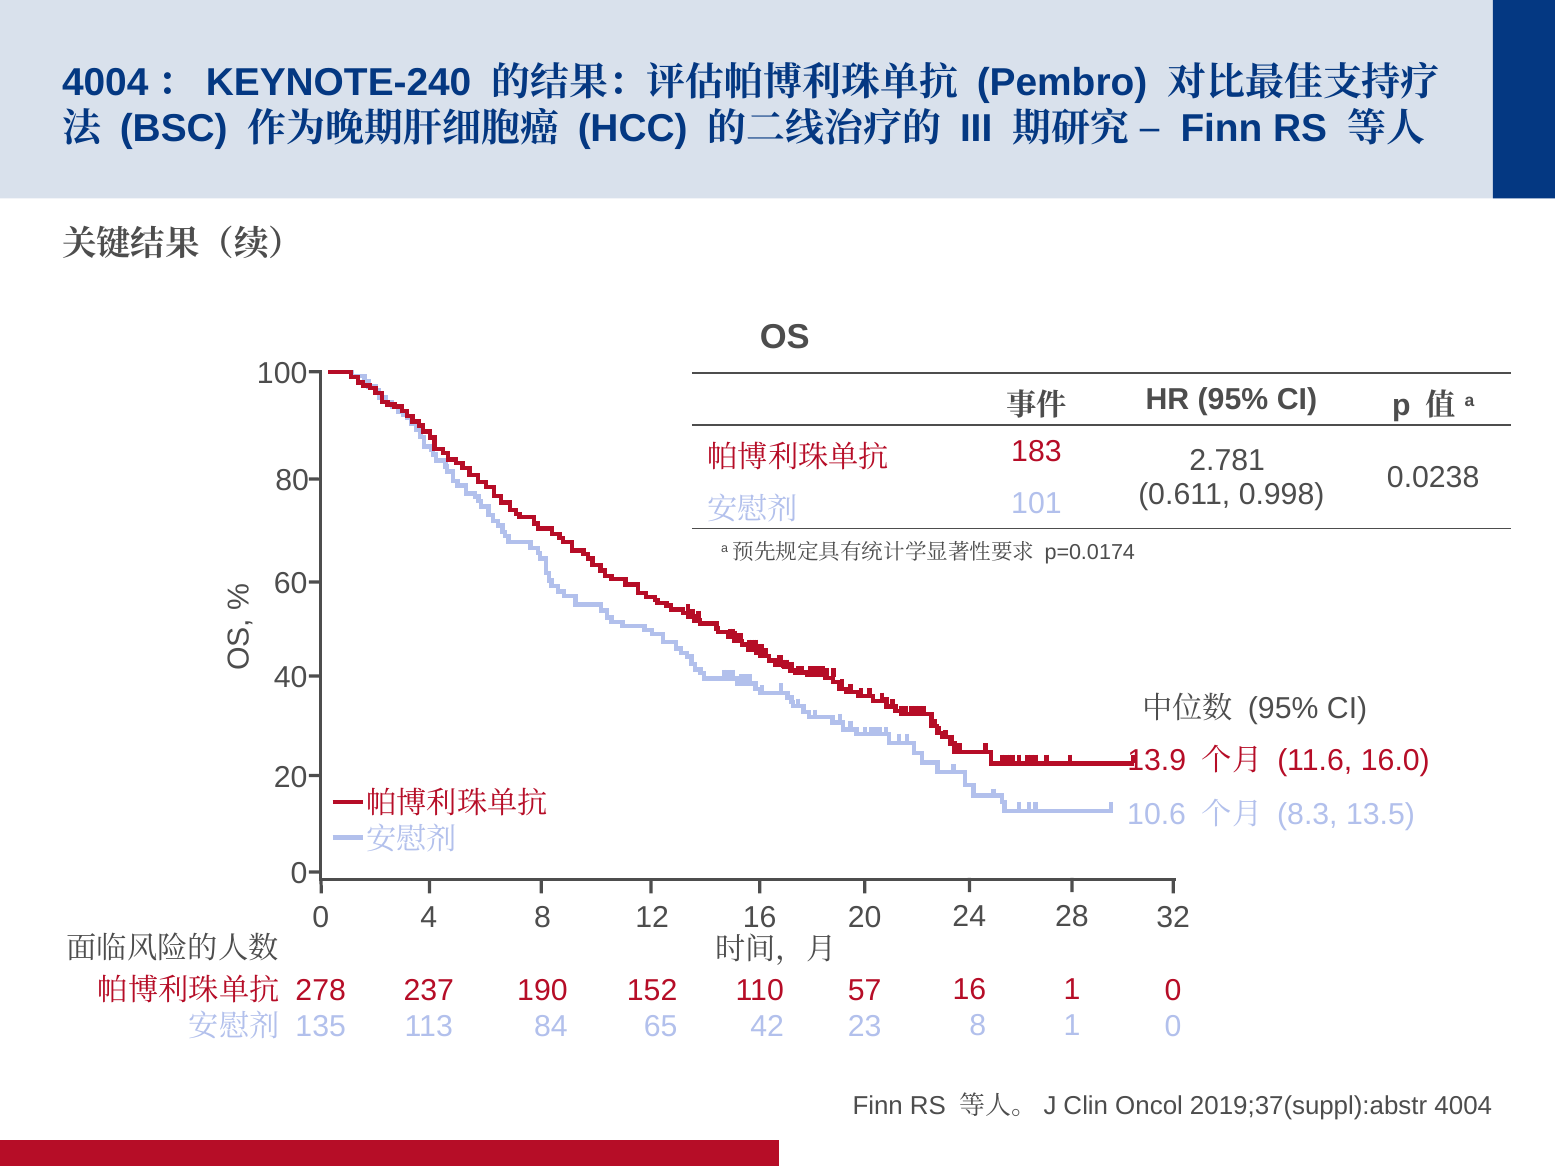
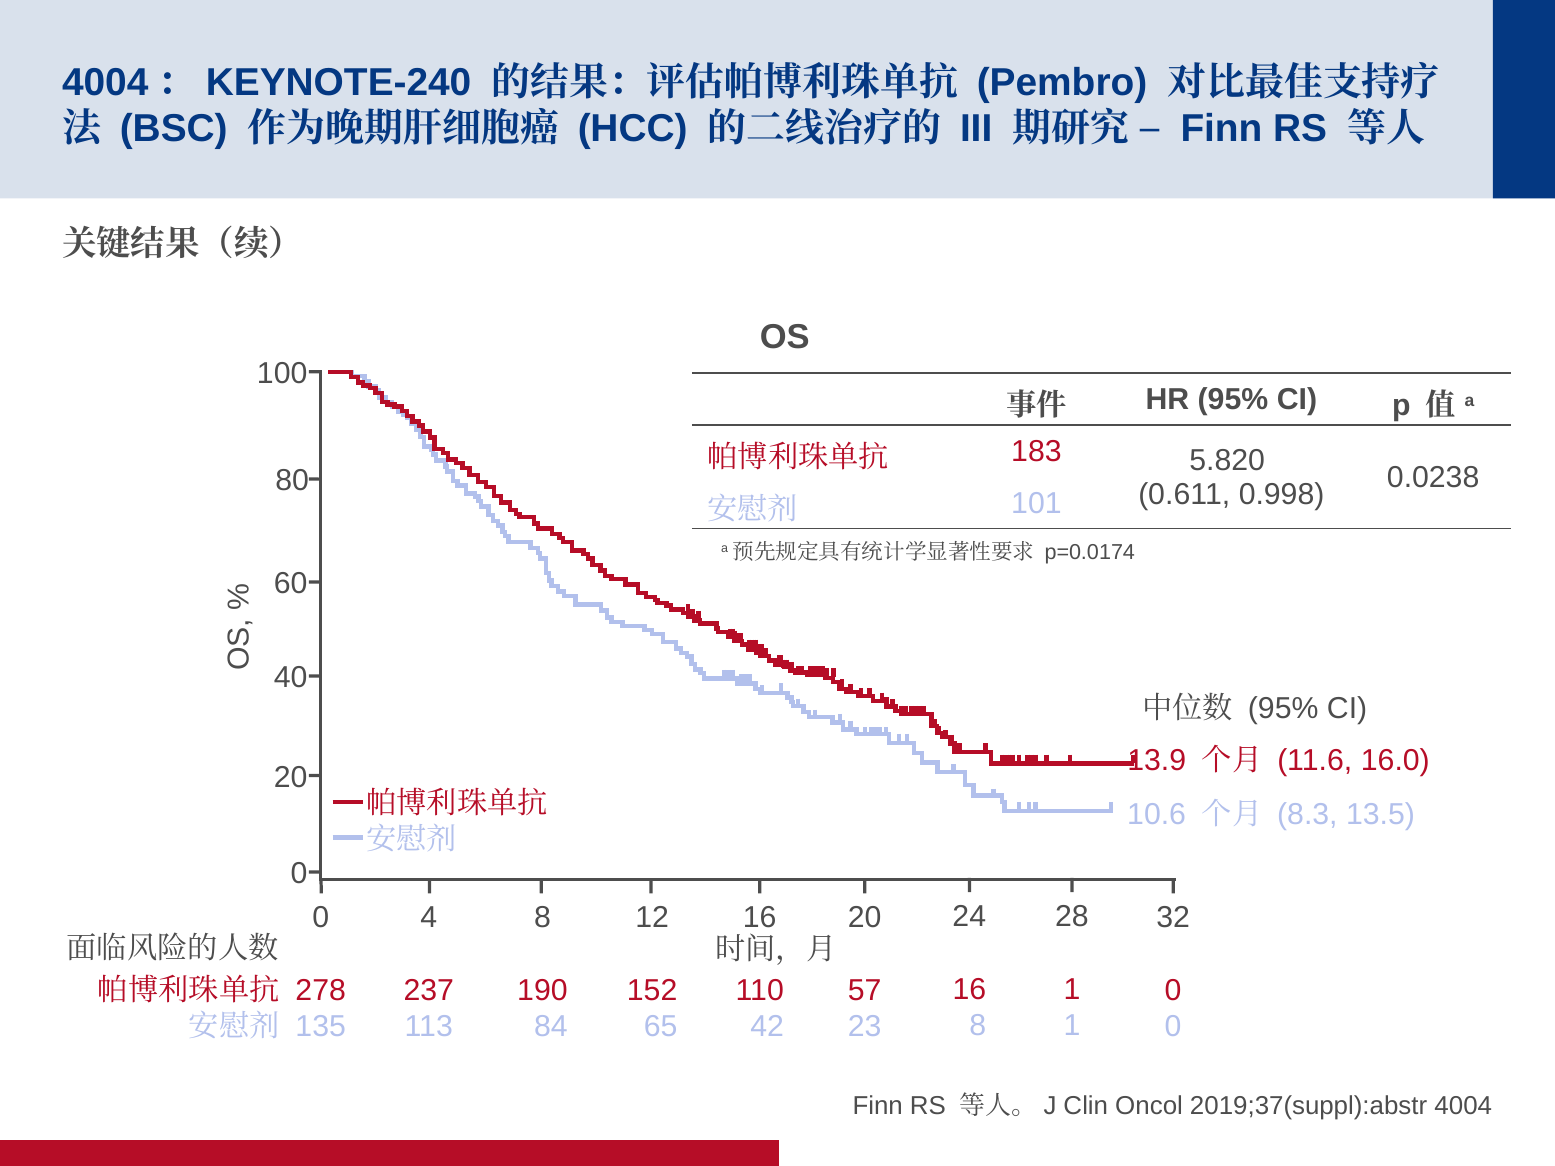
2.781: 2.781 -> 5.820 (1227, 460)
